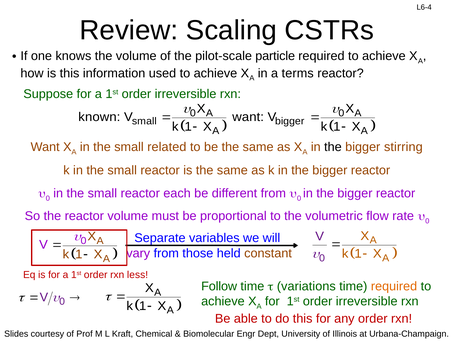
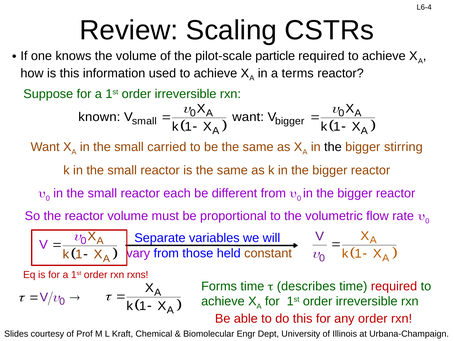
related: related -> carried (167, 147)
less: less -> rxns (138, 275)
Follow: Follow -> Forms (219, 286)
variations: variations -> describes (306, 286)
required colour: orange -> red (394, 286)
